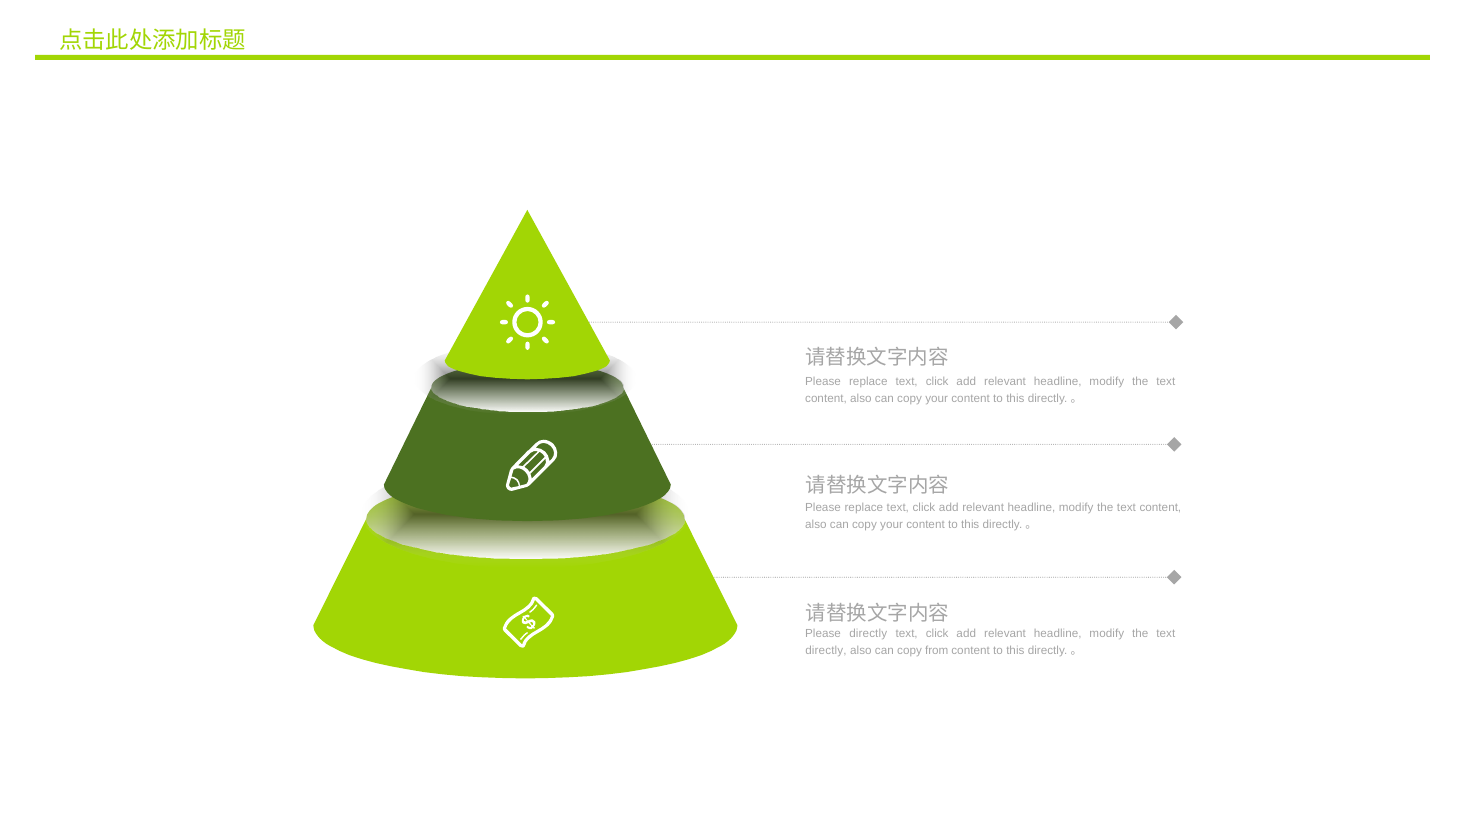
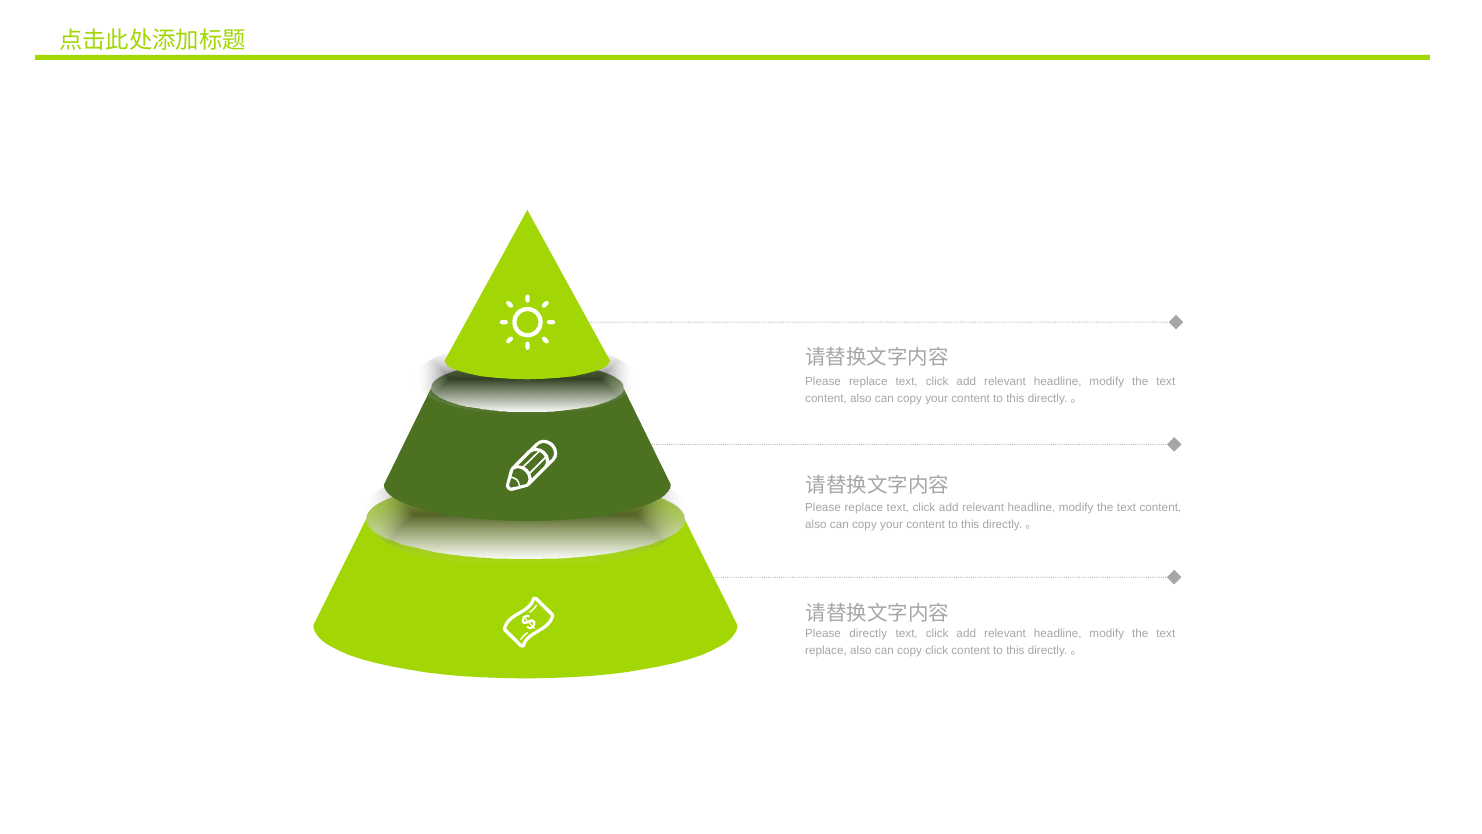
directly: directly -> replace (826, 650)
copy from: from -> click (937, 650)
